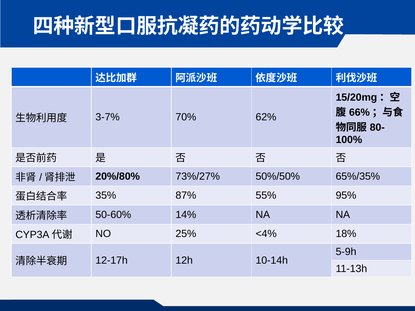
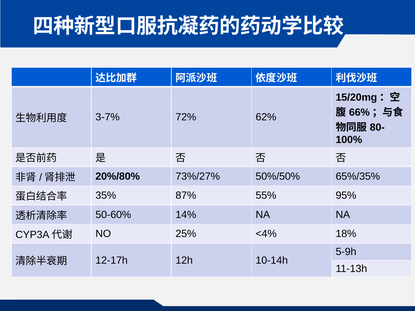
70%: 70% -> 72% (186, 117)
